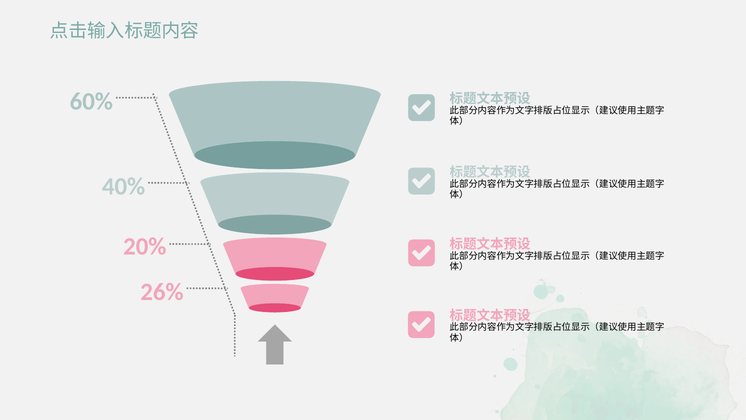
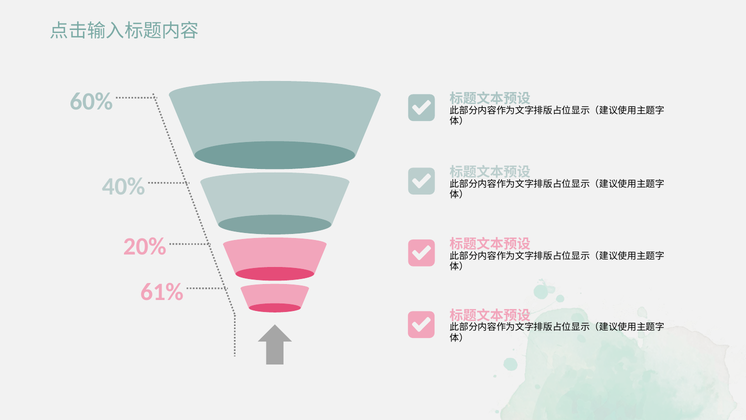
26%: 26% -> 61% (162, 292)
